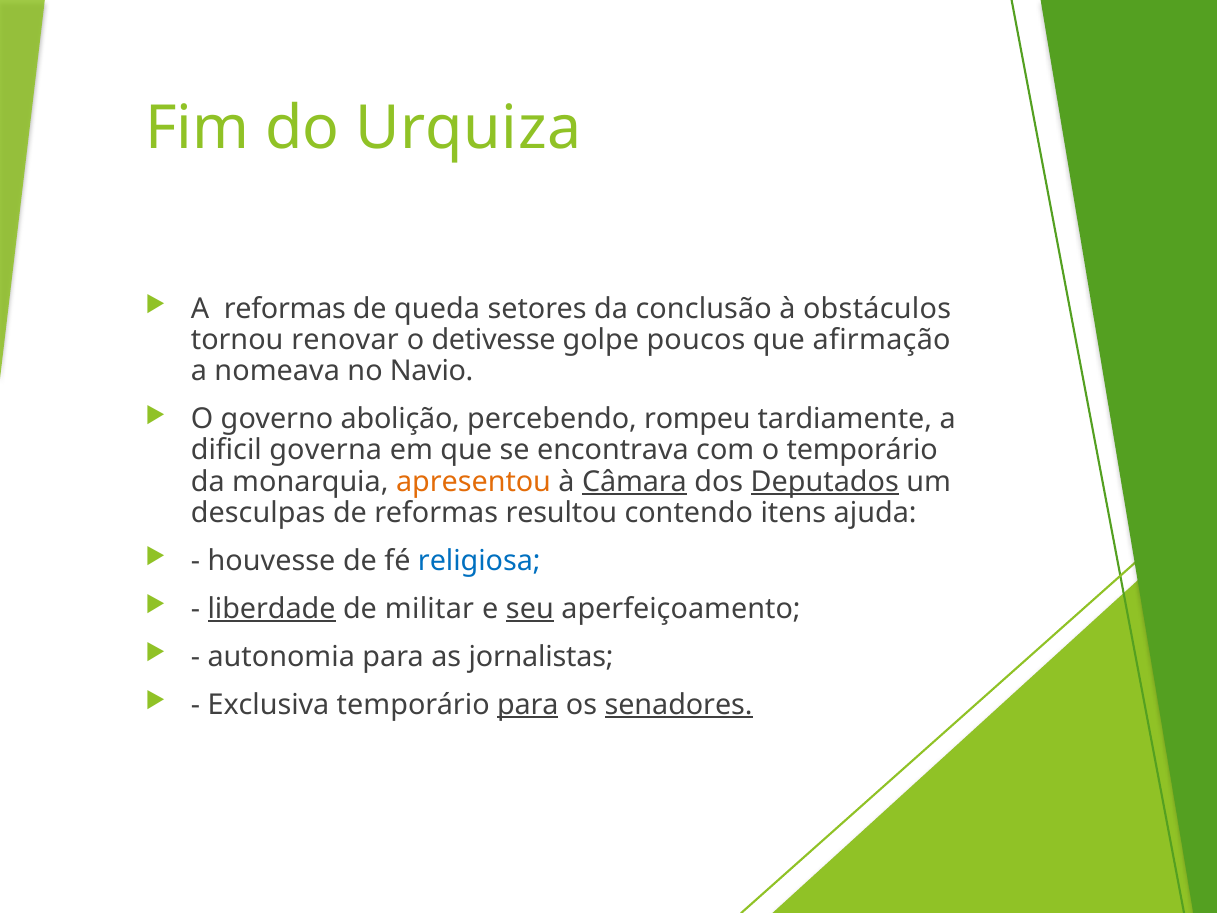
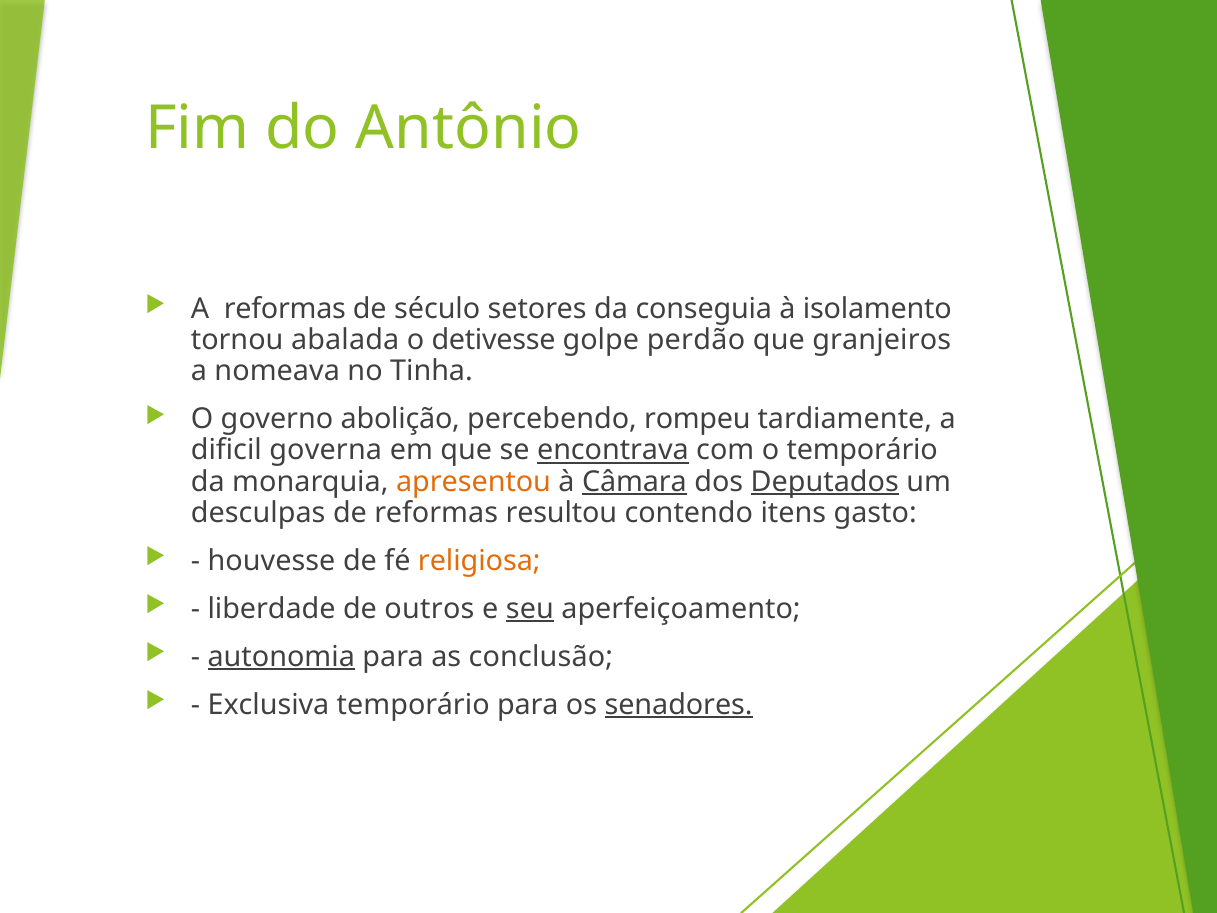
Urquiza: Urquiza -> Antônio (468, 128)
queda: queda -> século (437, 309)
conclusão: conclusão -> conseguia (704, 309)
obstáculos: obstáculos -> isolamento (877, 309)
renovar: renovar -> abalada (345, 340)
poucos: poucos -> perdão (696, 340)
afirmação: afirmação -> granjeiros (882, 340)
Navio: Navio -> Tinha (431, 371)
encontrava underline: none -> present (613, 450)
ajuda: ajuda -> gasto (875, 513)
religiosa colour: blue -> orange (479, 561)
liberdade underline: present -> none (272, 609)
militar: militar -> outros (430, 609)
autonomia underline: none -> present (281, 657)
jornalistas: jornalistas -> conclusão (541, 657)
para underline: present -> none (528, 705)
